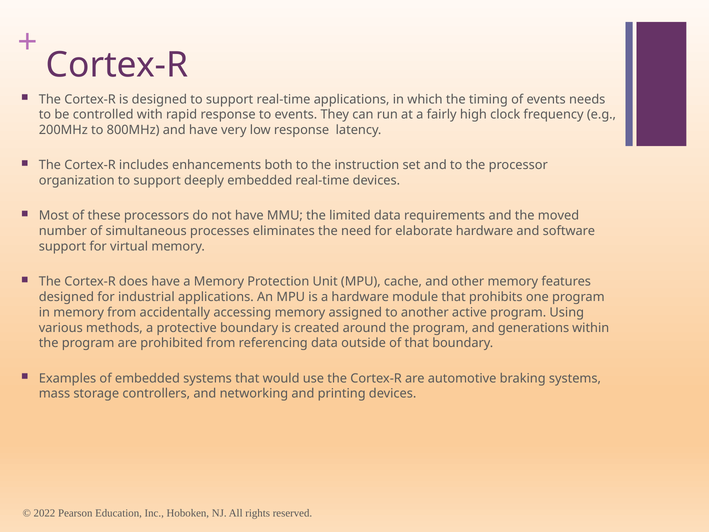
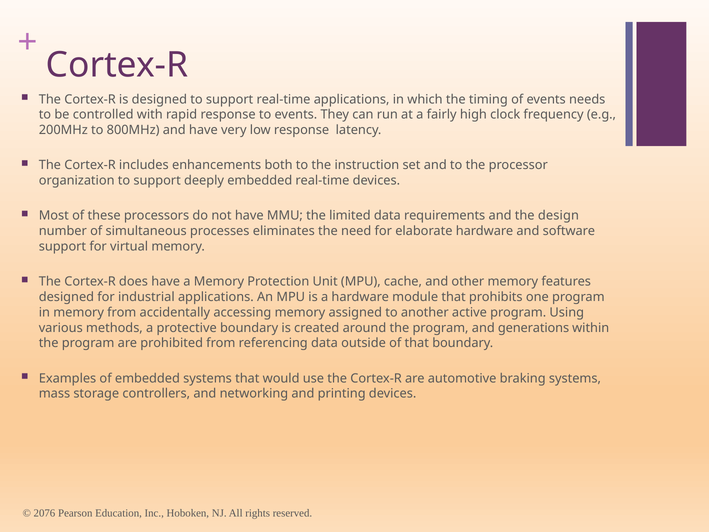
moved: moved -> design (558, 216)
2022: 2022 -> 2076 (44, 513)
